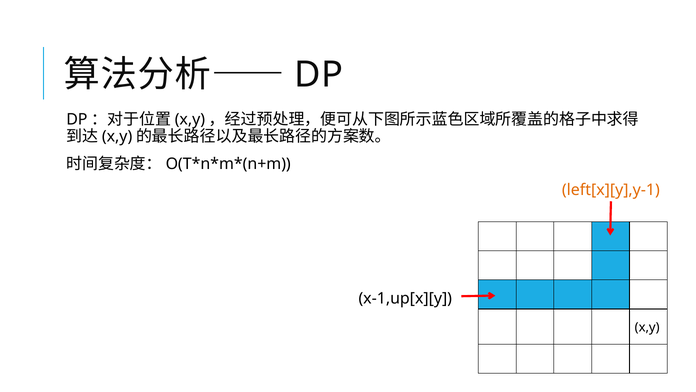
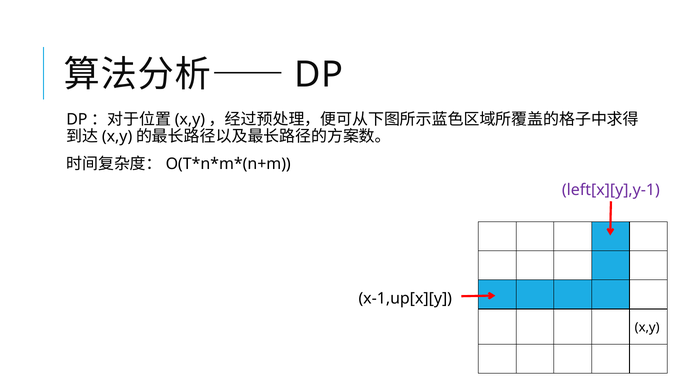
left[x][y],y-1 colour: orange -> purple (611, 190)
